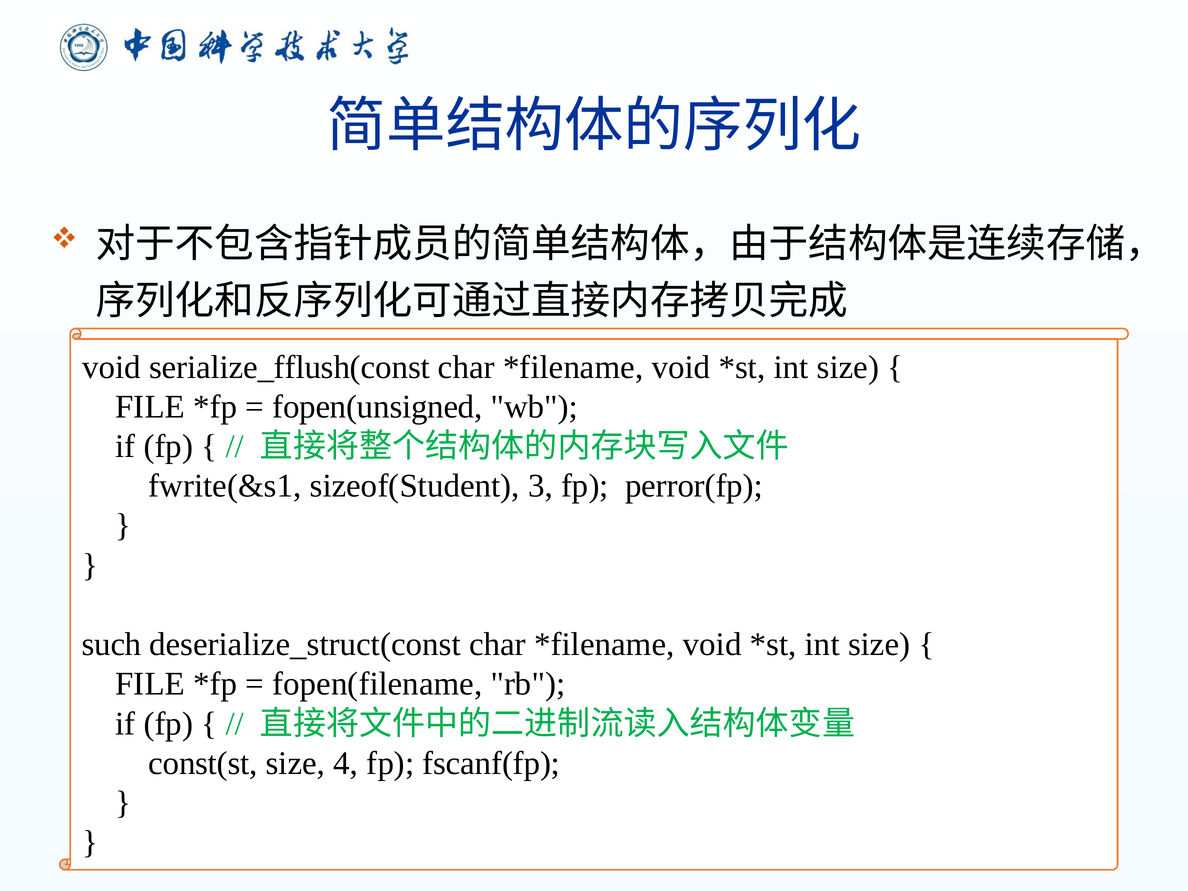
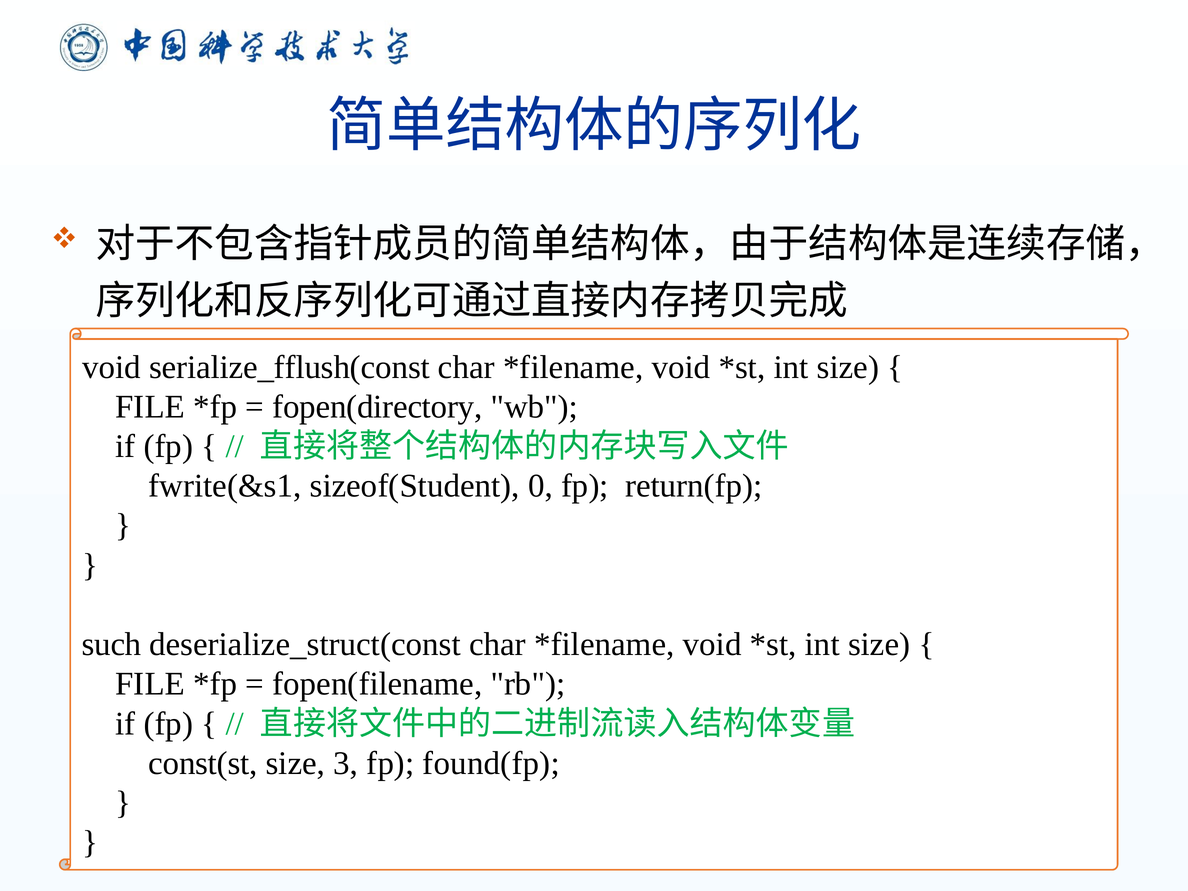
fopen(unsigned: fopen(unsigned -> fopen(directory (377, 407)
3: 3 -> 0 (540, 486)
perror(fp: perror(fp -> return(fp (694, 486)
4: 4 -> 3 (346, 763)
fscanf(fp: fscanf(fp -> found(fp (491, 763)
